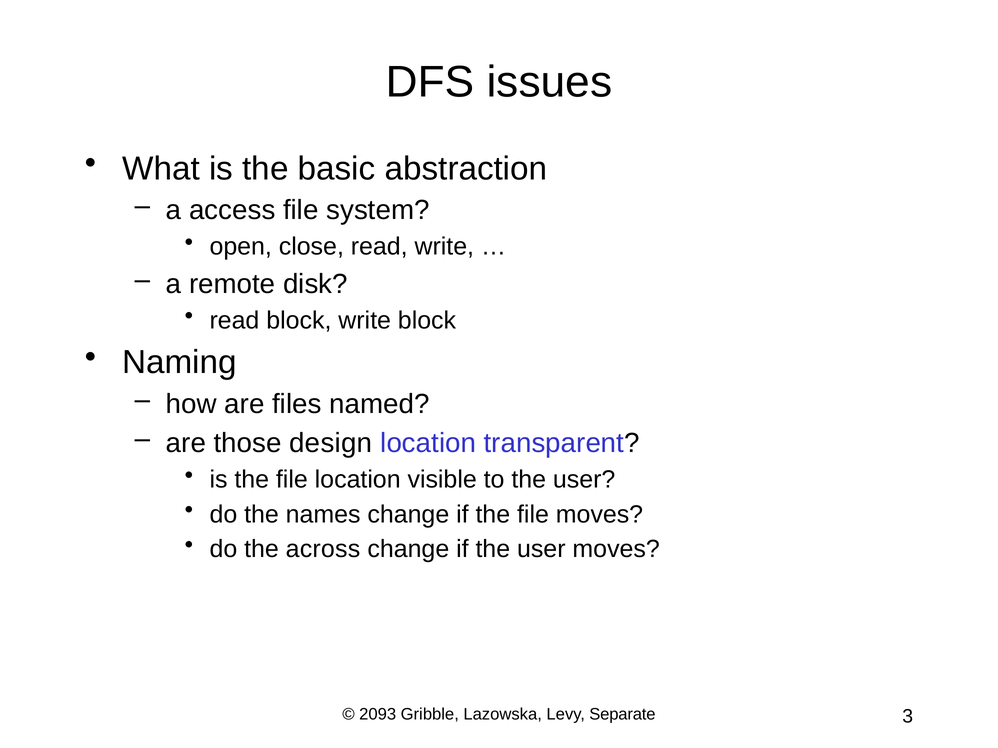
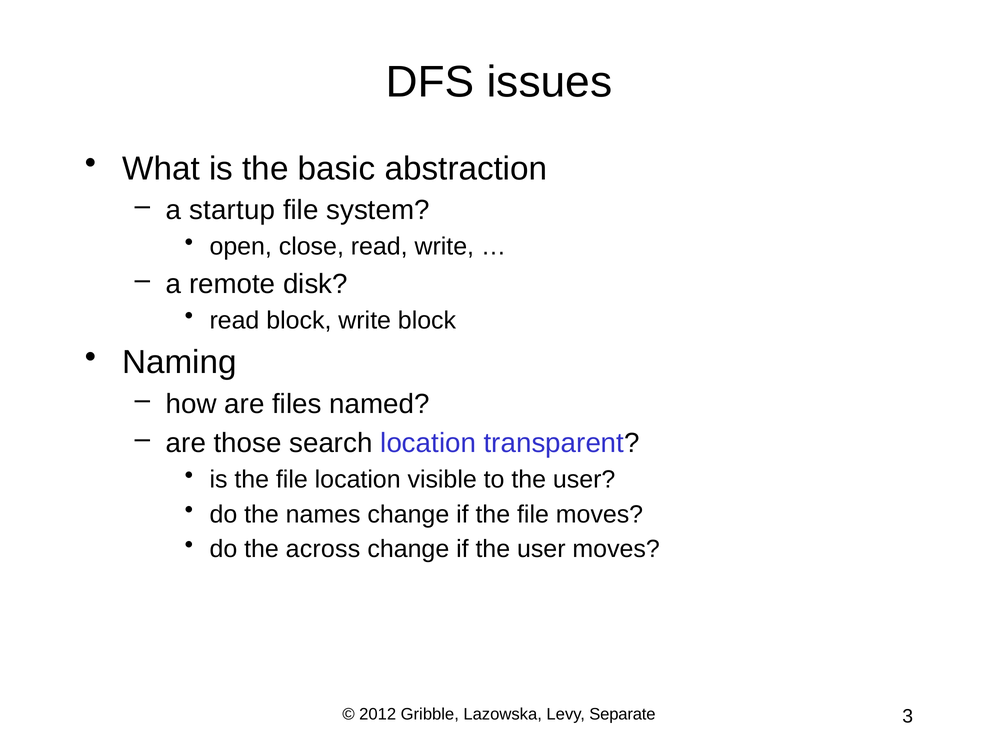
access: access -> startup (232, 210)
design: design -> search (331, 443)
2093: 2093 -> 2012 (378, 715)
